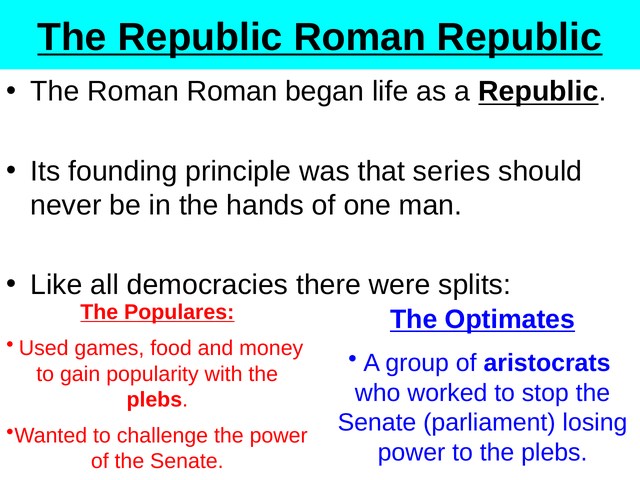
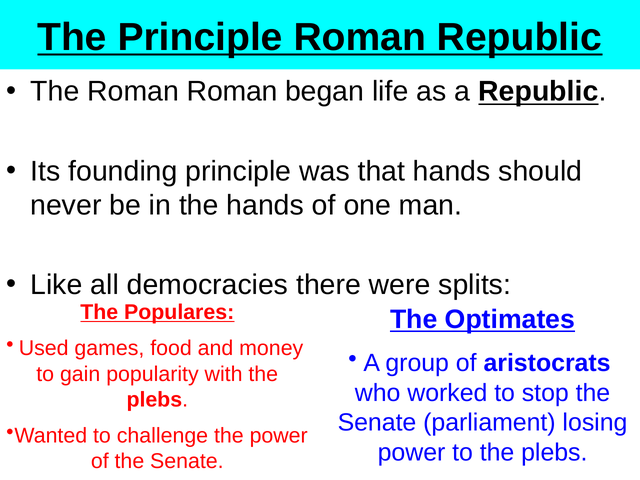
The Republic: Republic -> Principle (200, 37)
that series: series -> hands (452, 171)
